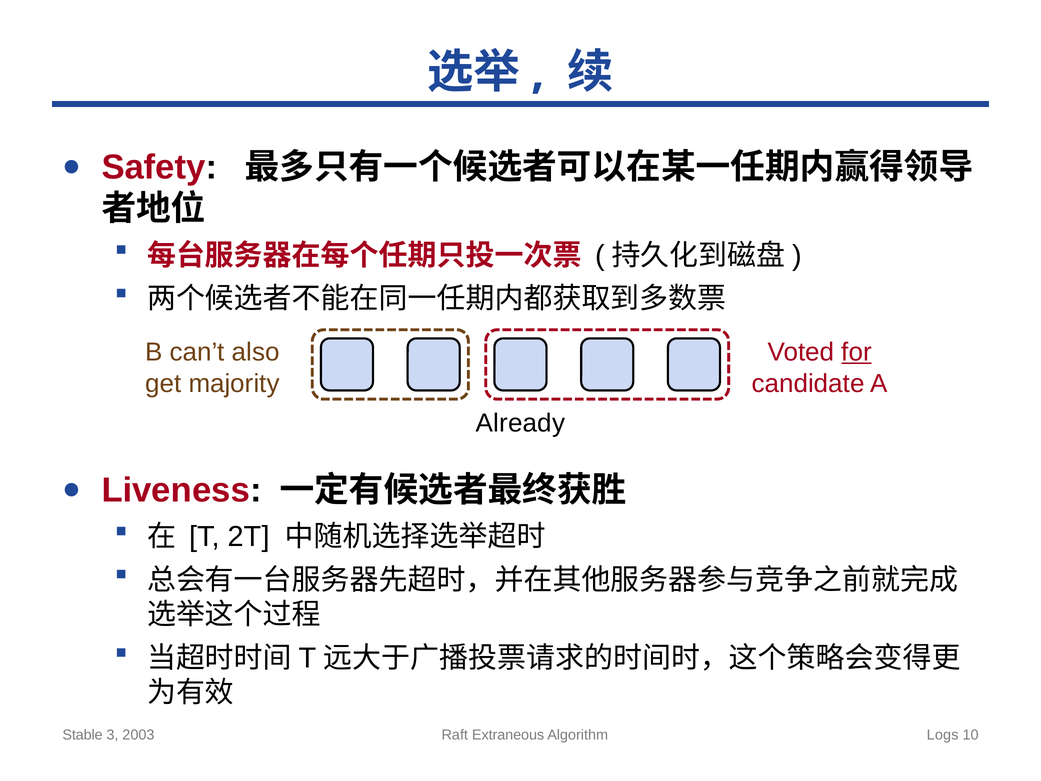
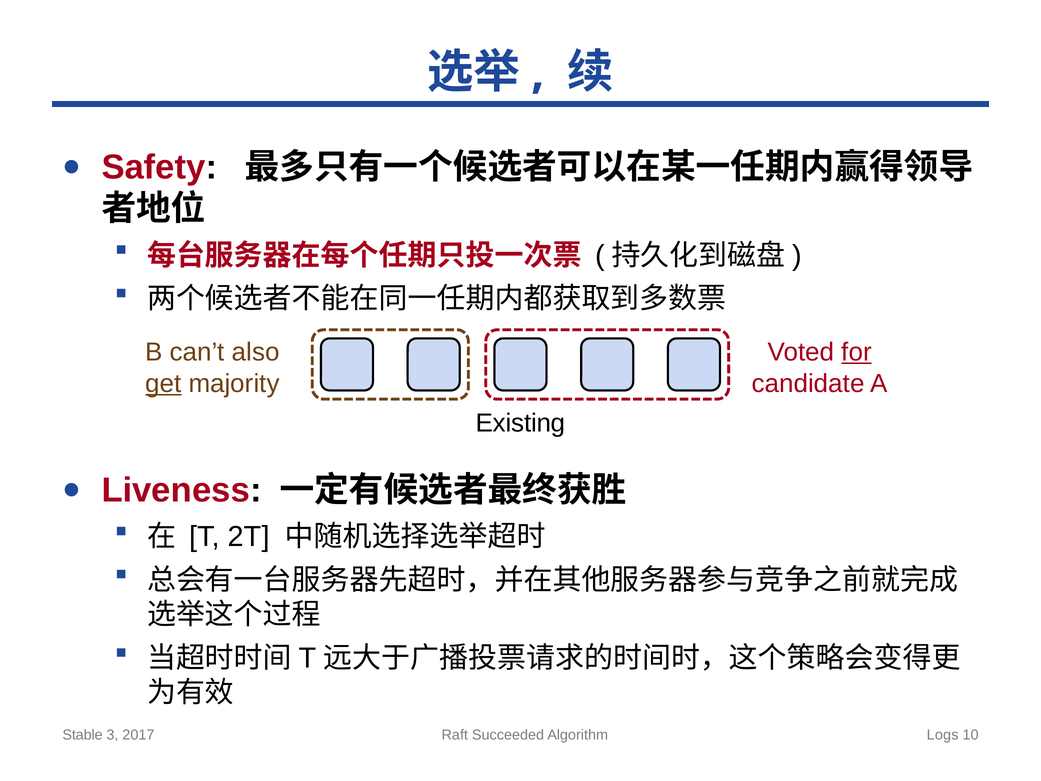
get underline: none -> present (163, 383)
Already: Already -> Existing (521, 423)
2003: 2003 -> 2017 (138, 735)
Extraneous: Extraneous -> Succeeded (508, 735)
